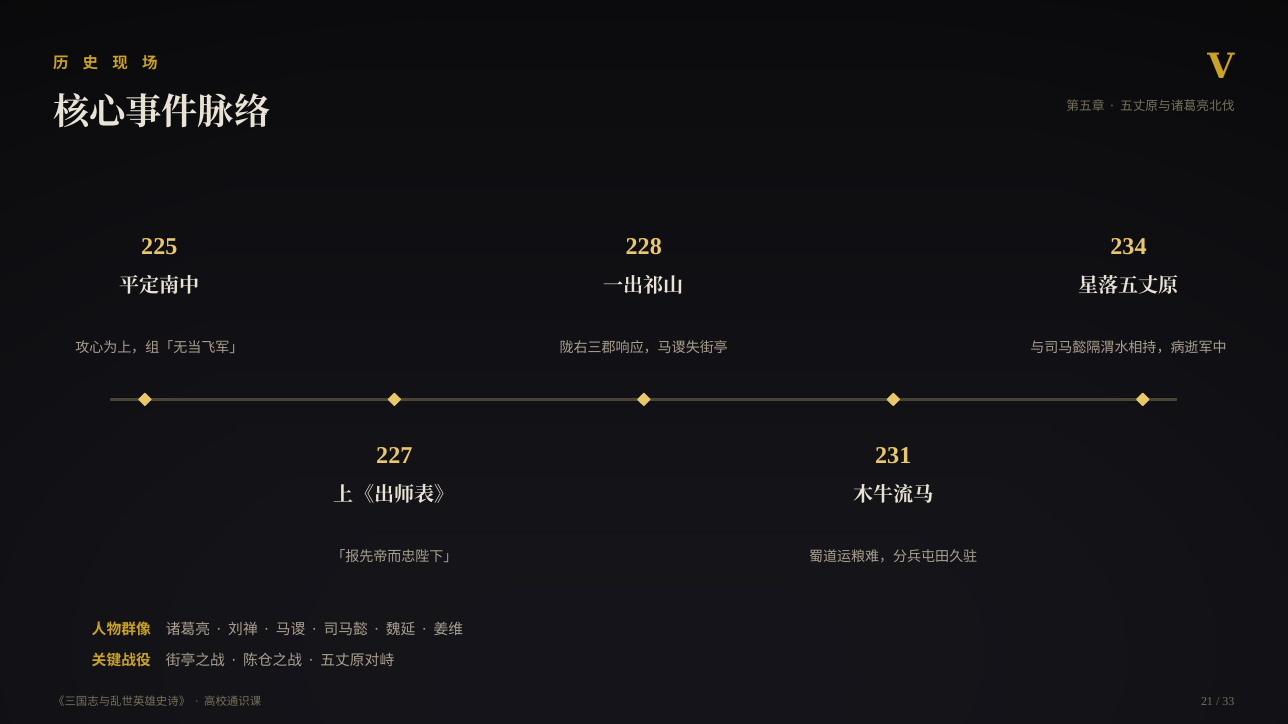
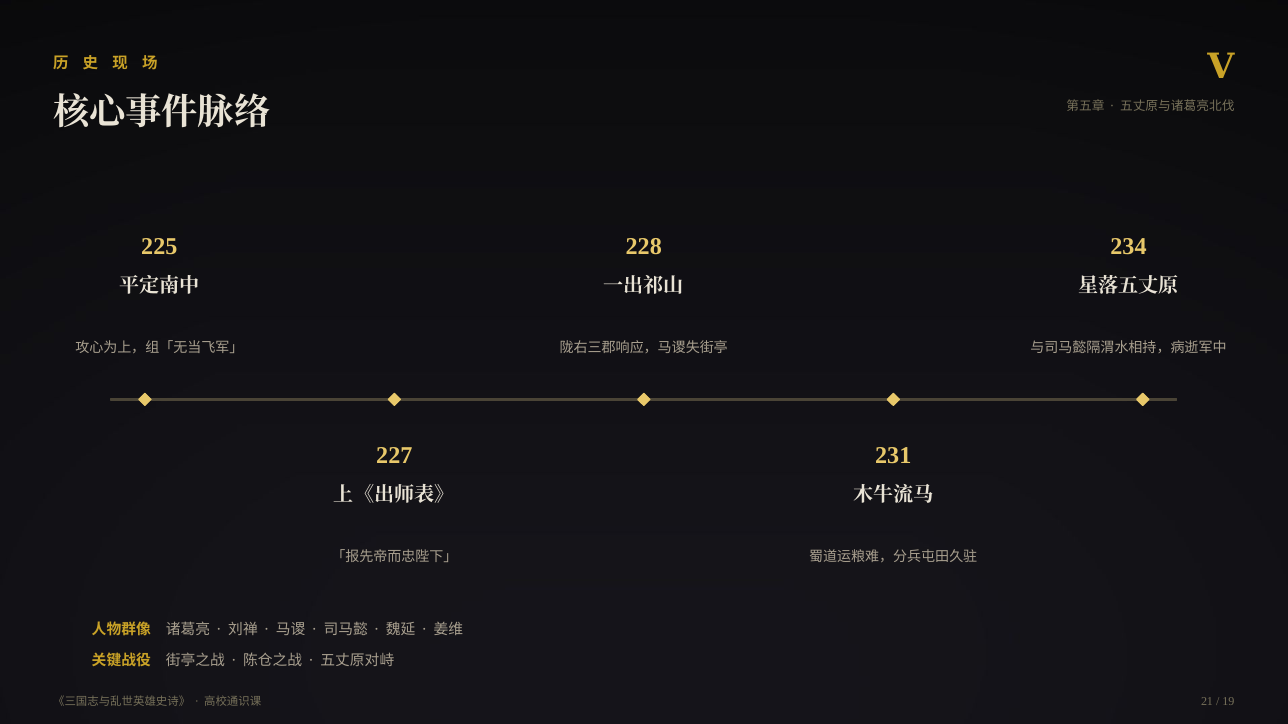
33: 33 -> 19 (1228, 702)
